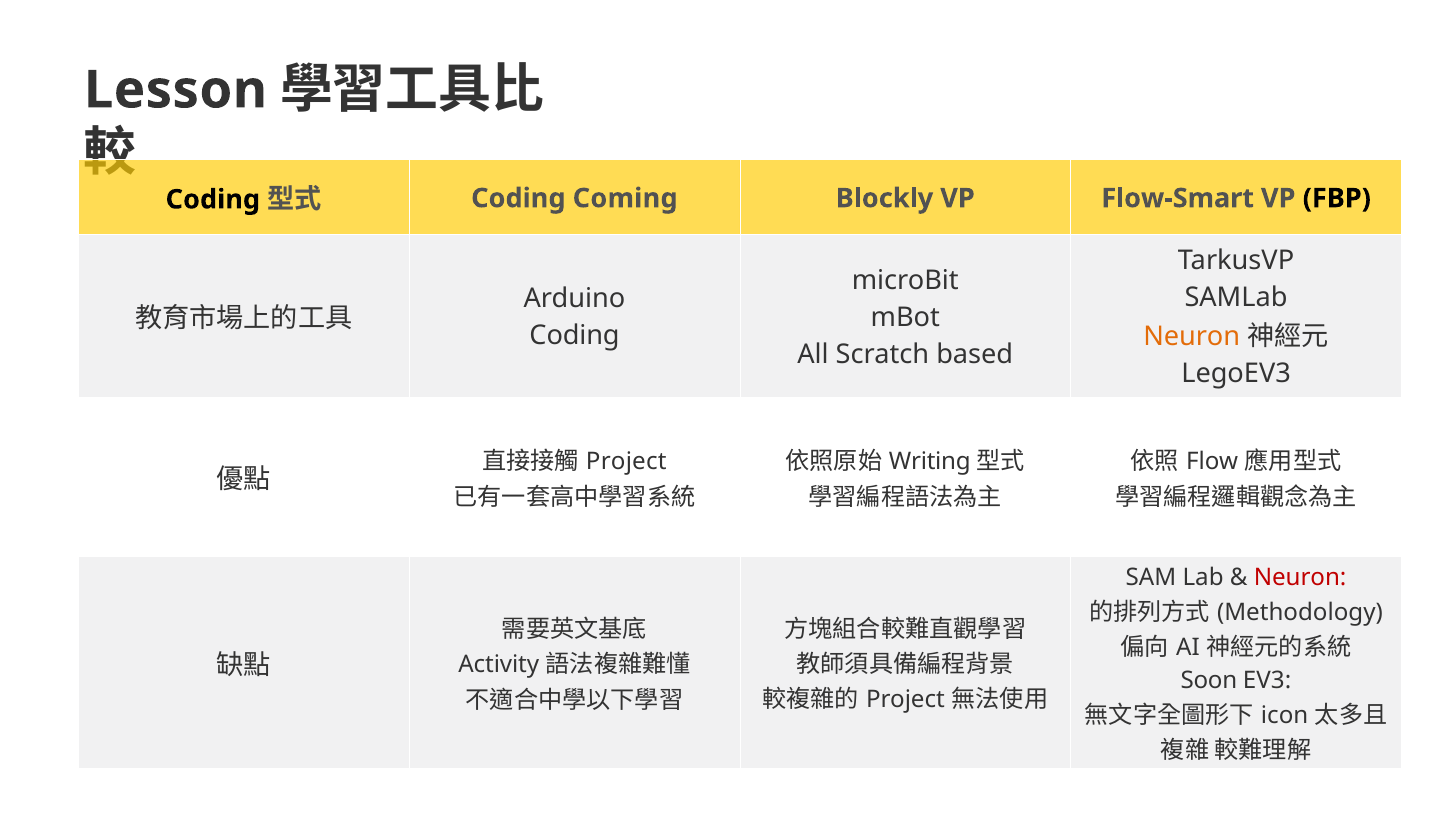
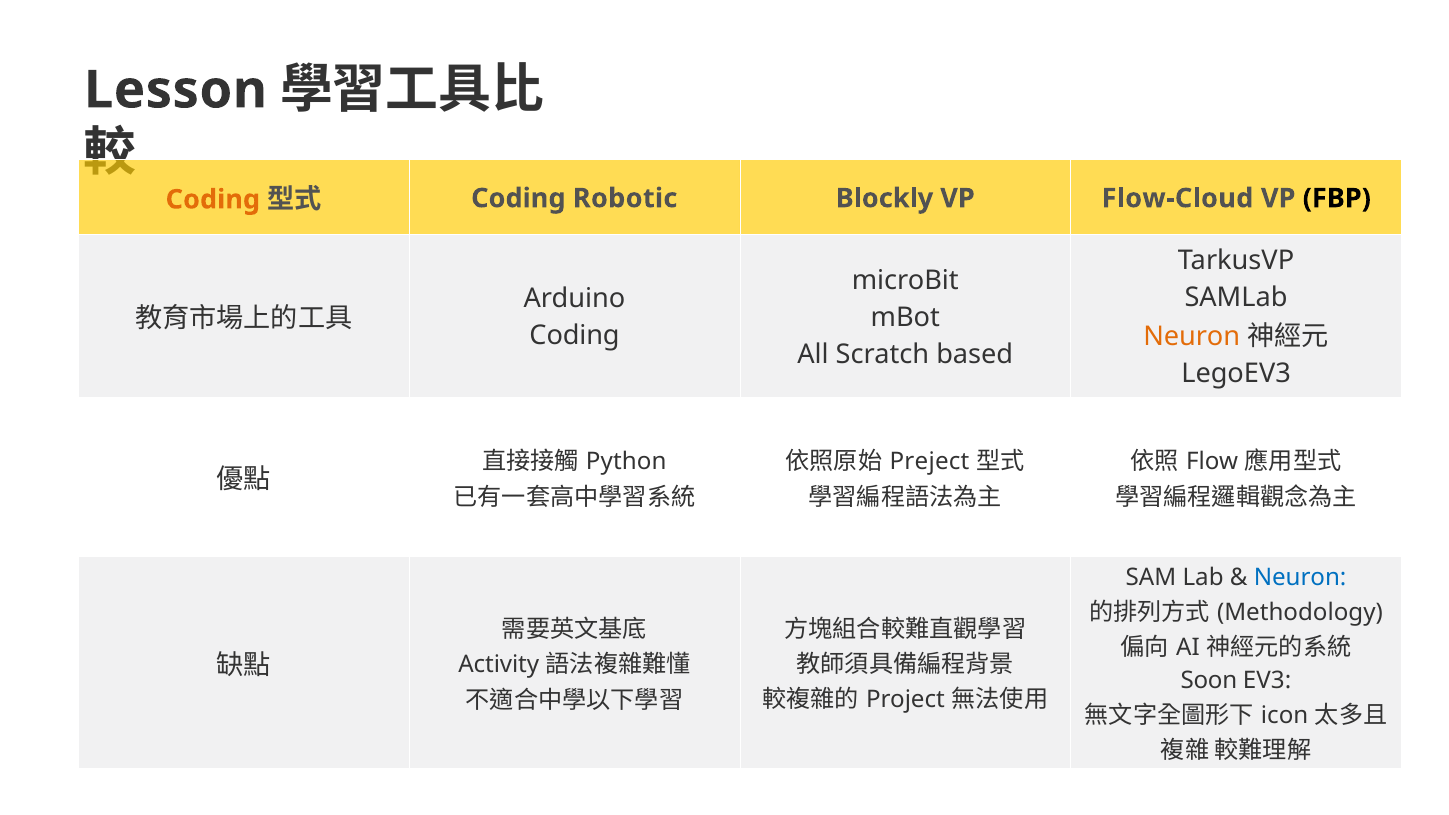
Coding colour: black -> orange (213, 200)
Coming: Coming -> Robotic (625, 198)
Flow-Smart: Flow-Smart -> Flow-Cloud (1177, 198)
Project: Project -> Python (626, 462)
Writing: Writing -> Preject (930, 462)
Neuron colour: red -> blue (1300, 577)
